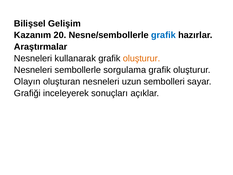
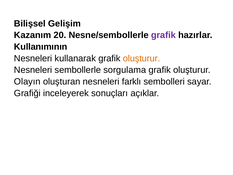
grafik colour: blue -> purple (163, 35)
Araştırmalar: Araştırmalar -> Kullanımının (41, 47)
uzun: uzun -> farklı (132, 82)
